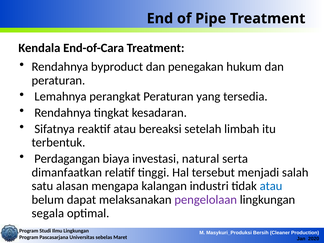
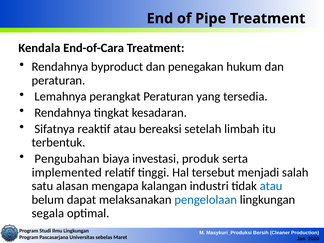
Perdagangan: Perdagangan -> Pengubahan (67, 159)
natural: natural -> produk (201, 159)
dimanfaatkan: dimanfaatkan -> implemented (67, 172)
pengelolaan colour: purple -> blue (206, 200)
